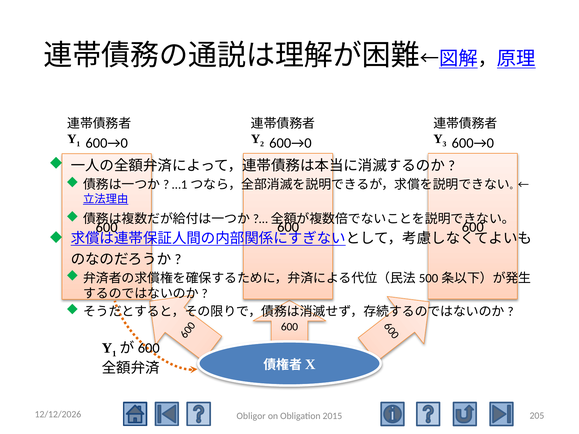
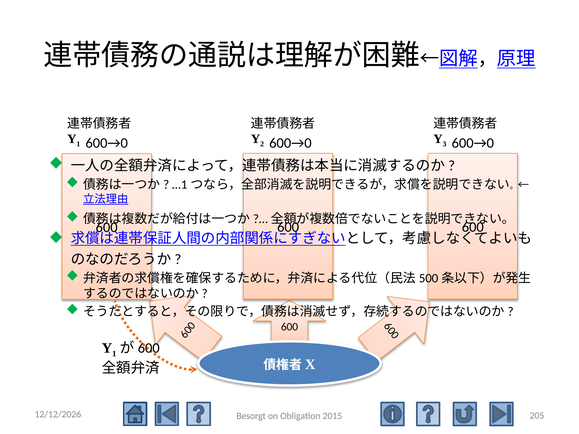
Obligor: Obligor -> Besorgt (251, 416)
